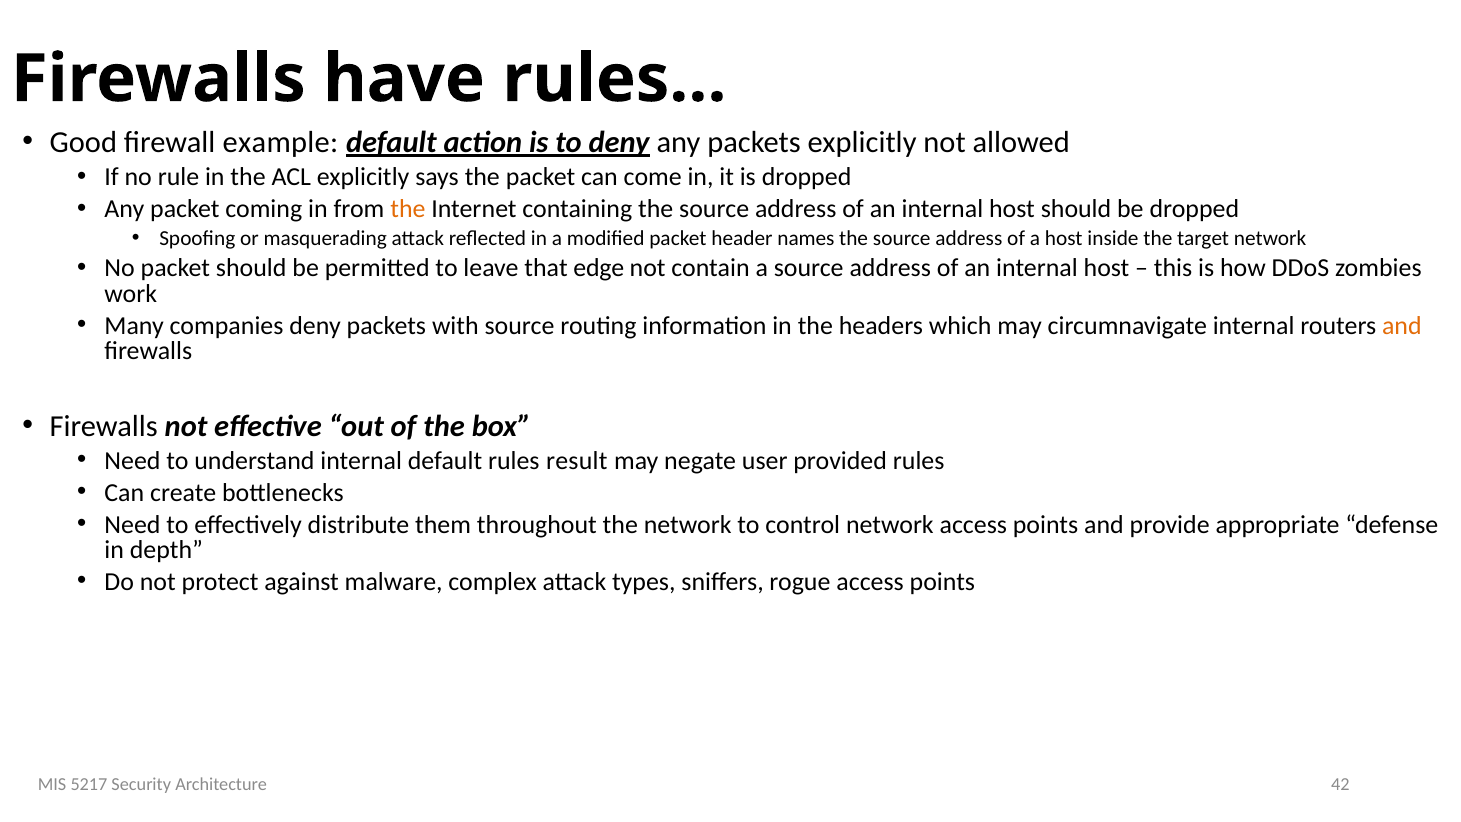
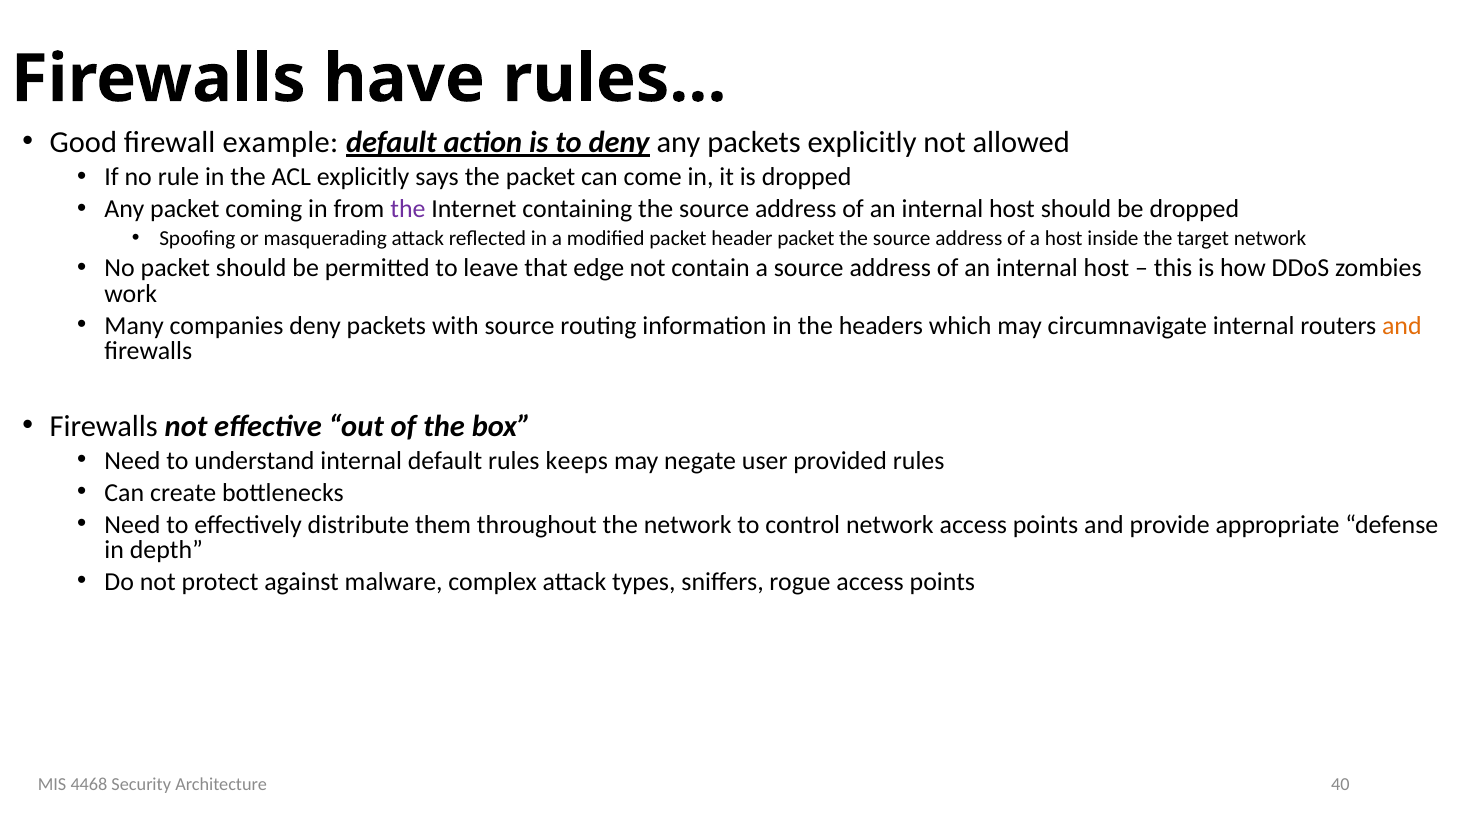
the colour: orange -> purple (408, 209)
header names: names -> packet (806, 239)
result: result -> keeps (577, 461)
5217: 5217 -> 4468 (89, 785)
42: 42 -> 40 (1340, 785)
